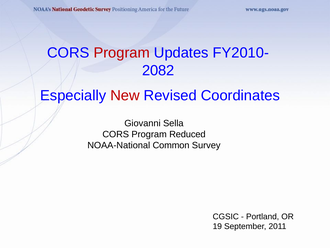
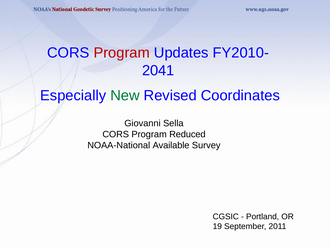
2082: 2082 -> 2041 (158, 70)
New colour: red -> green (125, 95)
Common: Common -> Available (171, 145)
